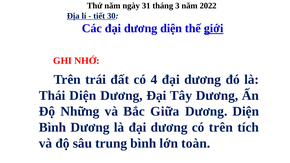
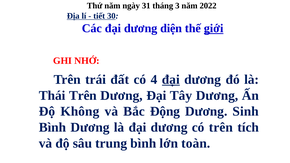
đại underline: none -> present (171, 80)
Thái Diện: Diện -> Trên (83, 96)
Những: Những -> Không (80, 111)
Giữa: Giữa -> Động (165, 111)
Diện: Diện -> Sinh (246, 111)
